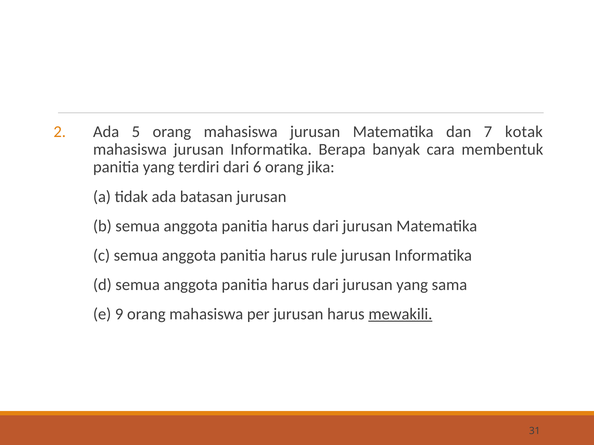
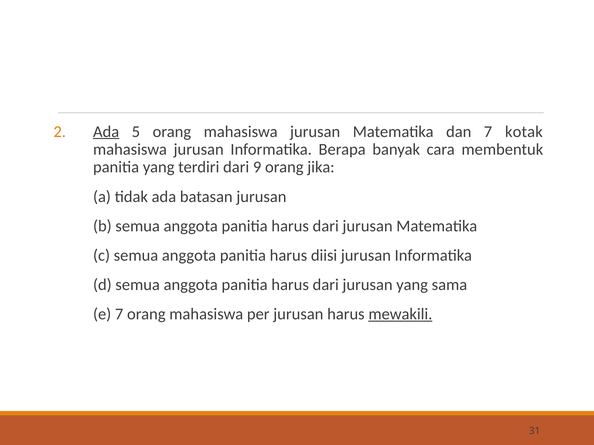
Ada underline: none -> present (106, 132)
6: 6 -> 9 (257, 167)
rule: rule -> diisi (324, 256)
e 9: 9 -> 7 (119, 314)
